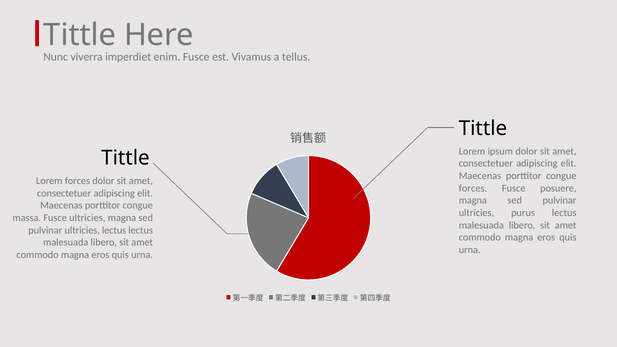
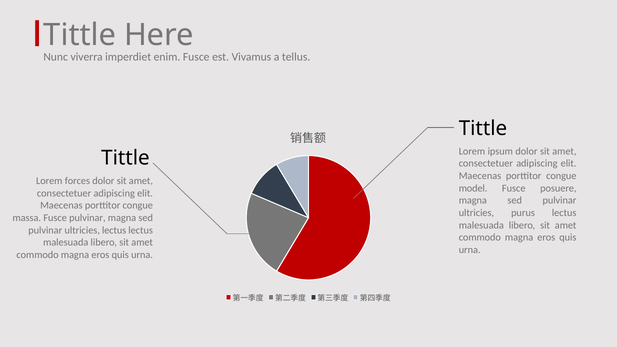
forces: forces -> model (473, 188)
Fusce ultricies: ultricies -> pulvinar (87, 218)
